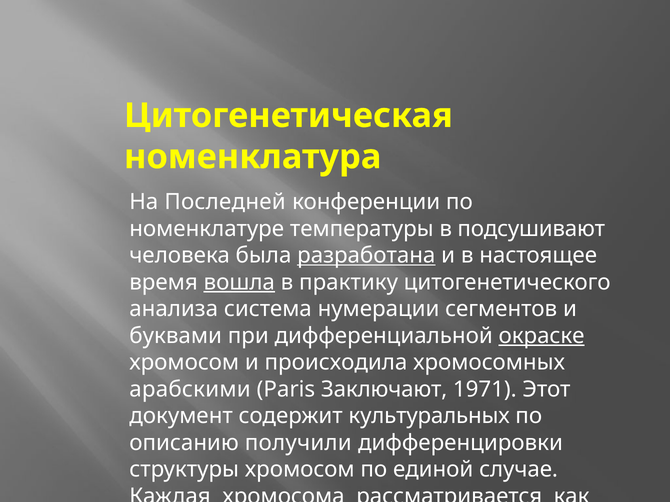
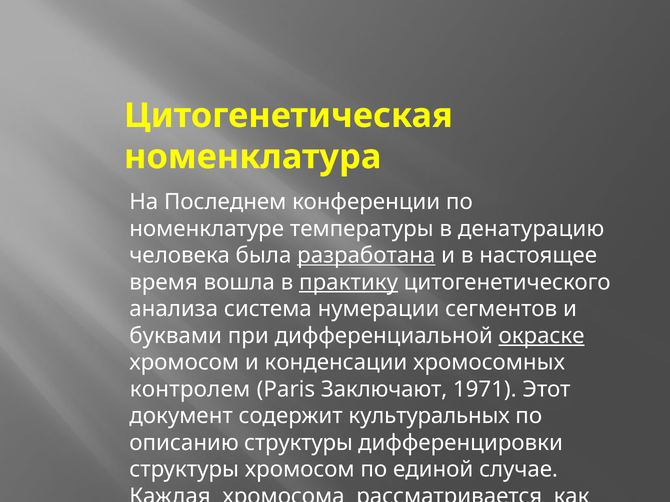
Последней: Последней -> Последнем (225, 202)
подсушивают: подсушивают -> денатурацию (531, 229)
вошла underline: present -> none (239, 282)
практику underline: none -> present (349, 282)
происходила: происходила -> конденсации (336, 363)
арабскими: арабскими -> контролем (190, 390)
описанию получили: получили -> структуры (298, 443)
